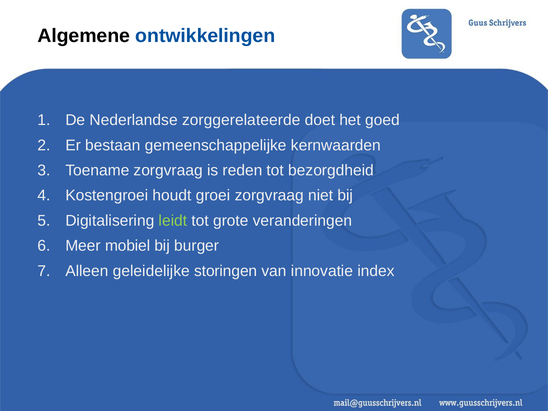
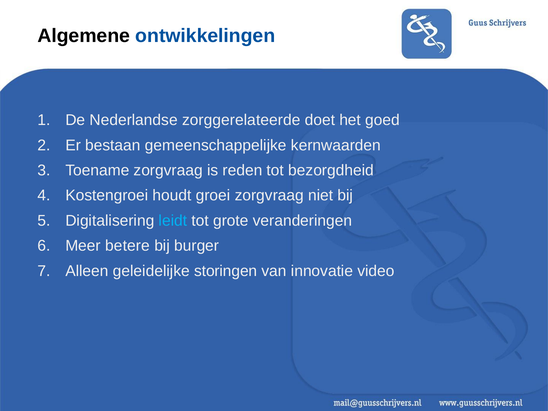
leidt colour: light green -> light blue (173, 221)
mobiel: mobiel -> betere (127, 246)
index: index -> video (376, 271)
